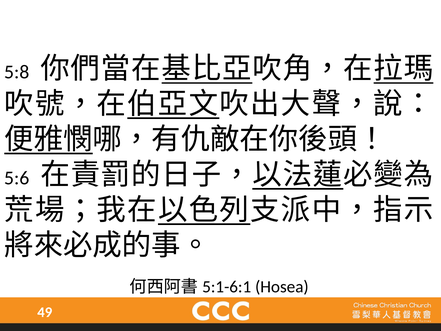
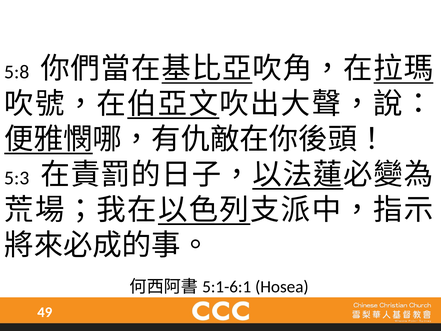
5:6: 5:6 -> 5:3 (17, 178)
